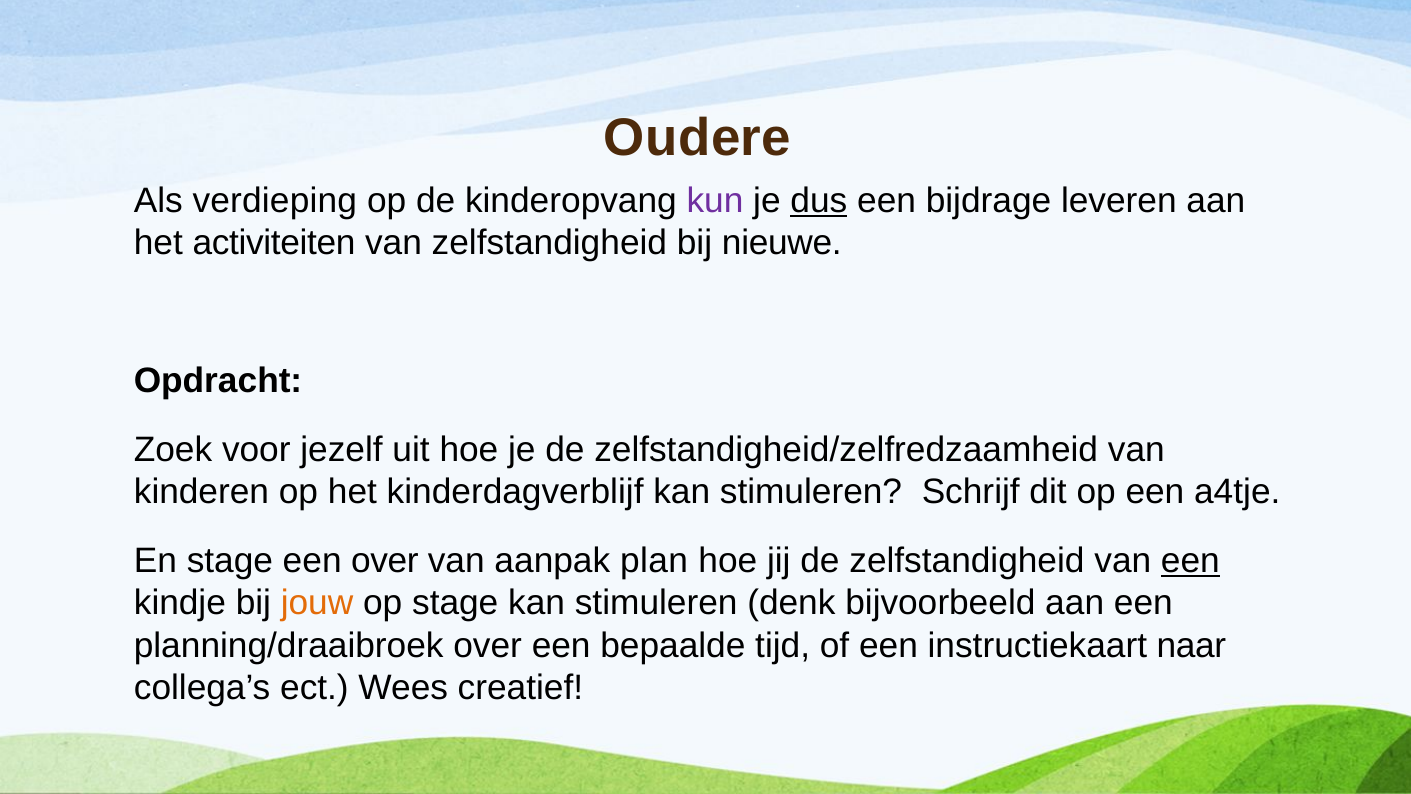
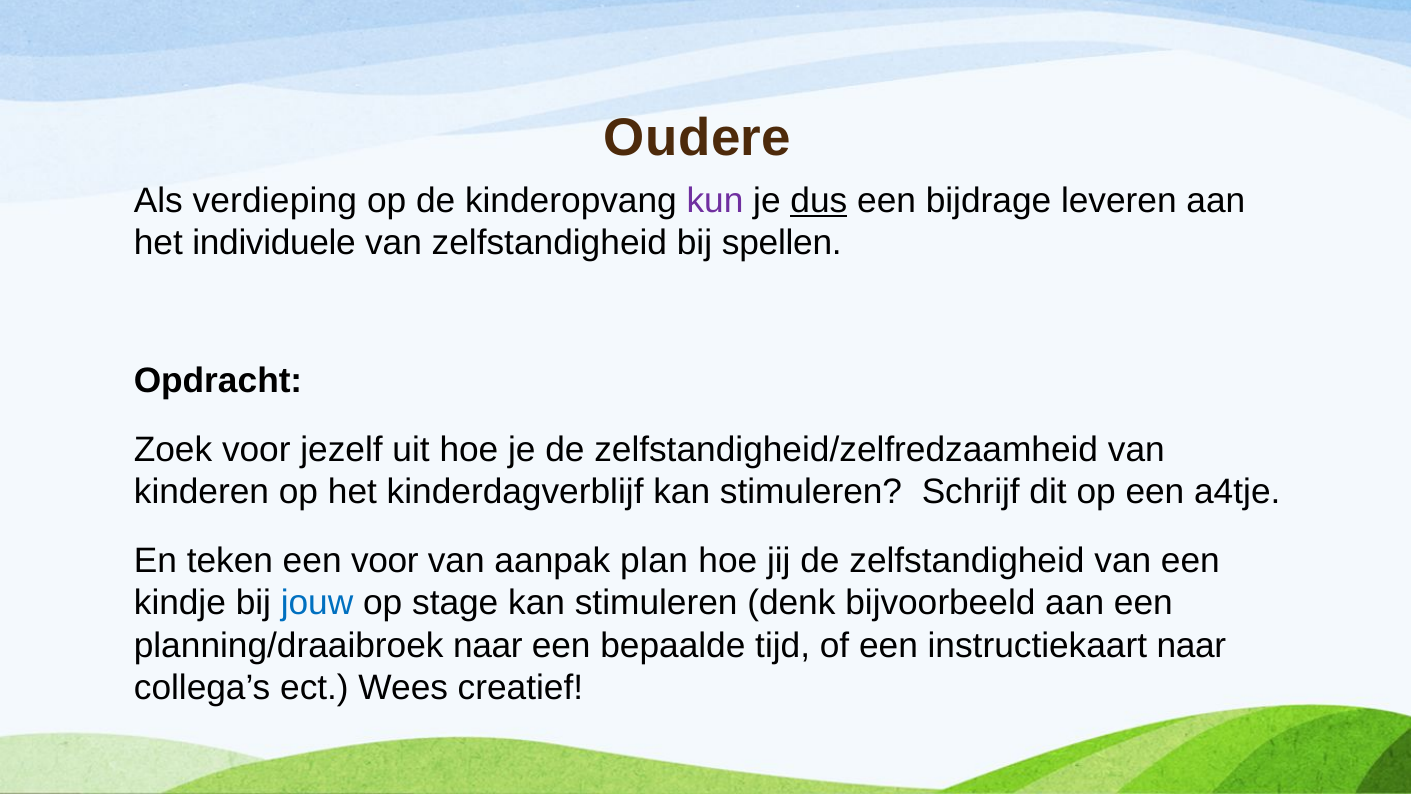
activiteiten: activiteiten -> individuele (274, 243)
nieuwe: nieuwe -> spellen (782, 243)
En stage: stage -> teken (230, 561)
een over: over -> voor (385, 561)
een underline: present -> none (1190, 561)
jouw colour: orange -> blue (317, 603)
planning/draaibroek over: over -> naar (488, 645)
